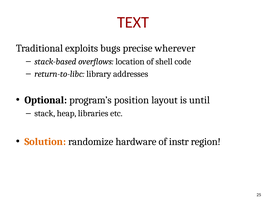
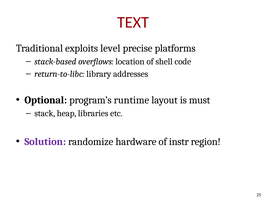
bugs: bugs -> level (110, 48)
wherever: wherever -> platforms (175, 48)
position: position -> runtime (131, 100)
until: until -> must (200, 100)
Solution colour: orange -> purple (45, 141)
